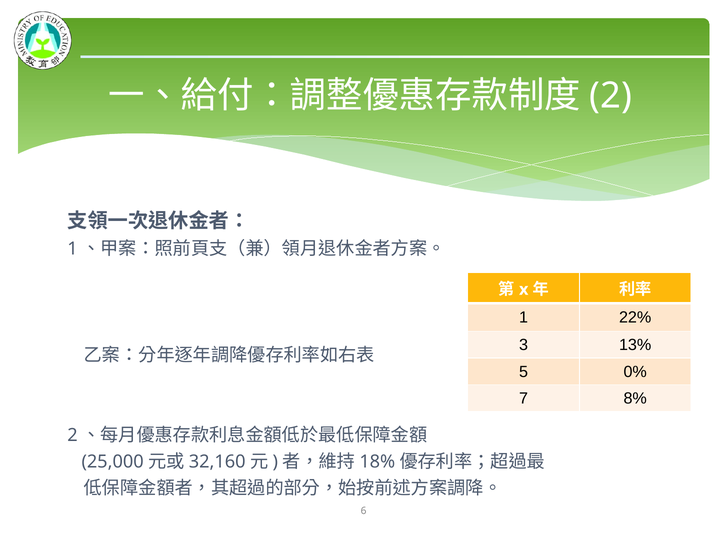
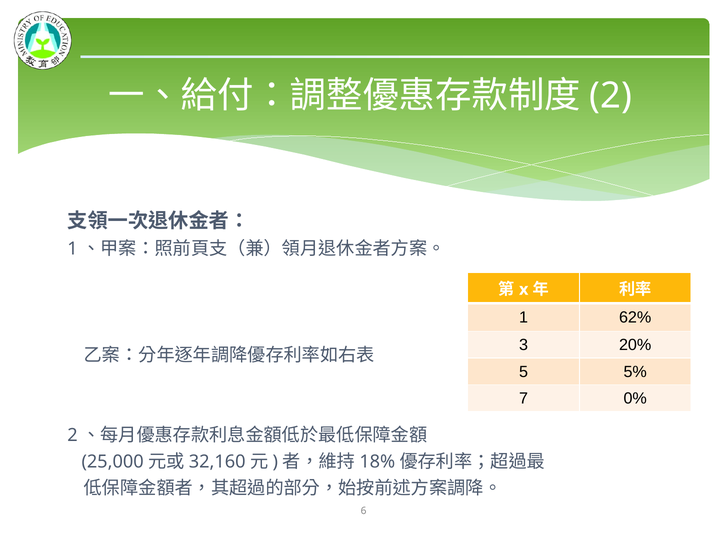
22%: 22% -> 62% (635, 318)
13%: 13% -> 20% (635, 345)
0%: 0% -> 5% (635, 372)
8%: 8% -> 0% (635, 399)
